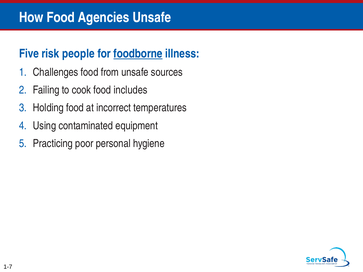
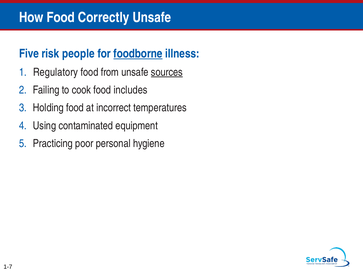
Agencies: Agencies -> Correctly (104, 18)
Challenges: Challenges -> Regulatory (56, 72)
sources underline: none -> present (167, 72)
